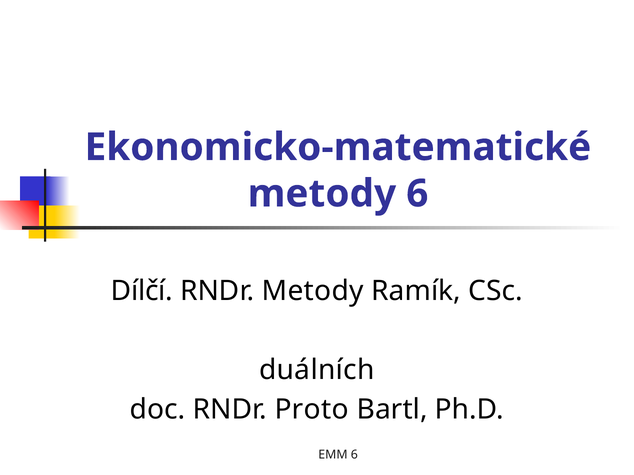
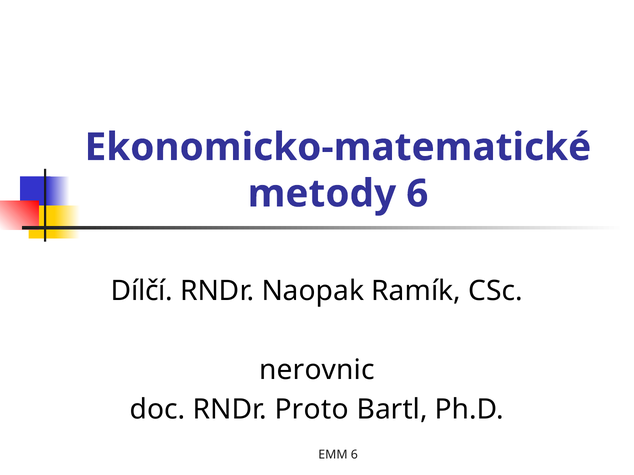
RNDr Metody: Metody -> Naopak (313, 292)
duálních: duálních -> nerovnic (317, 370)
